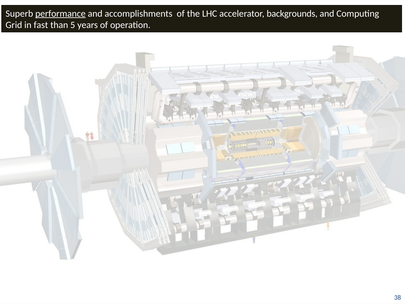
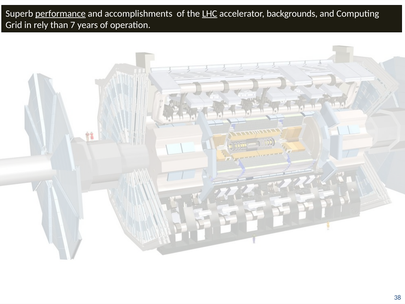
LHC underline: none -> present (210, 14)
fast: fast -> rely (41, 25)
5: 5 -> 7 (73, 25)
